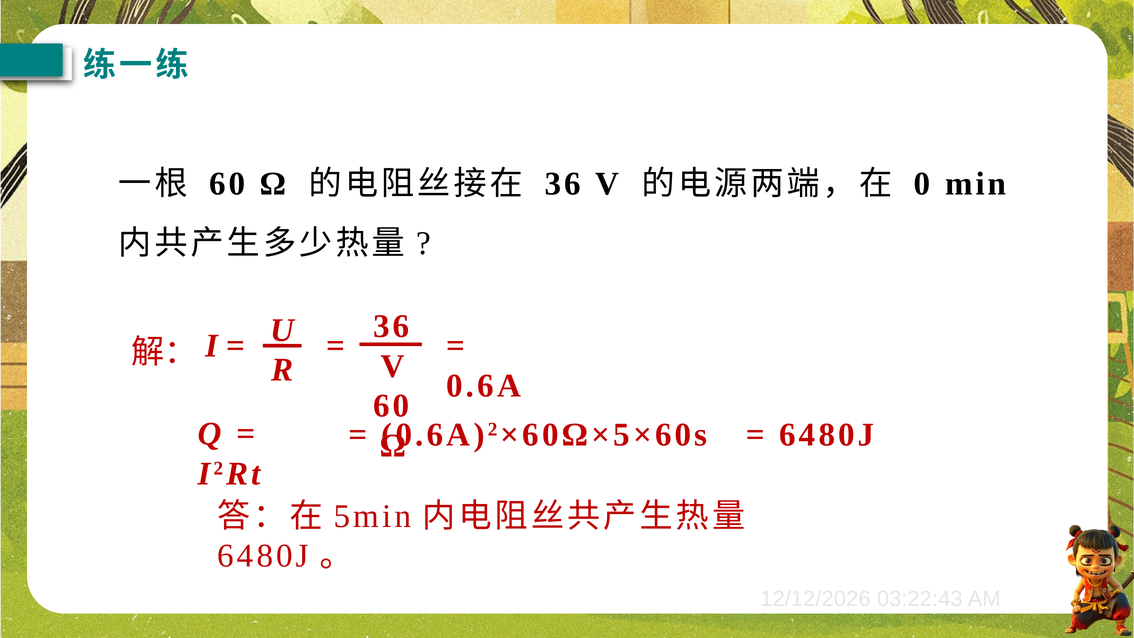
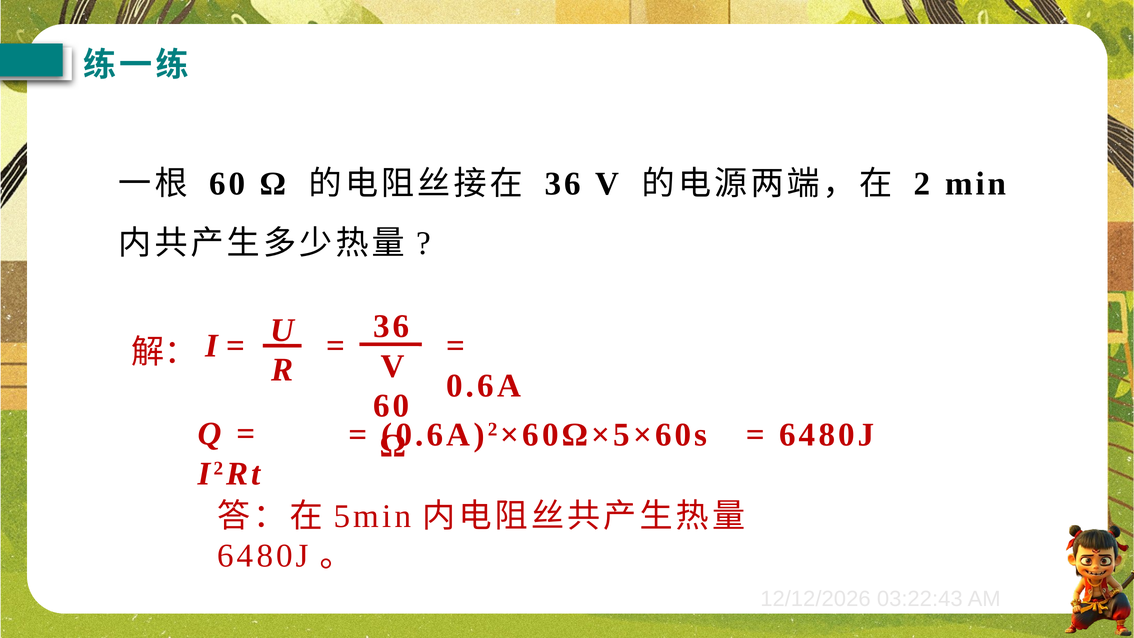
0: 0 -> 2 (922, 184)
